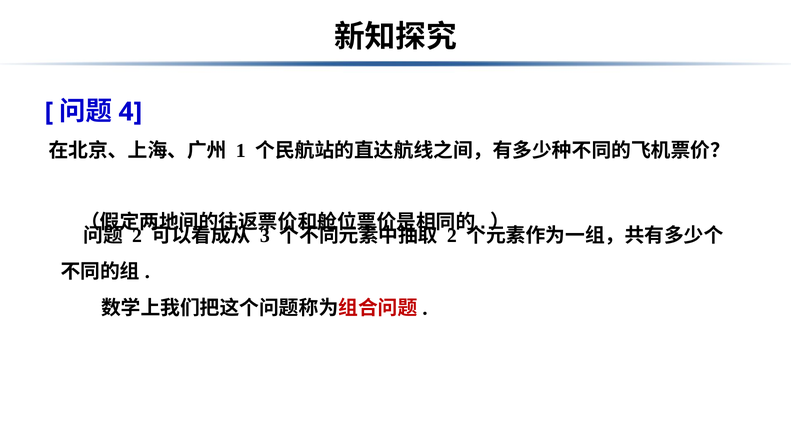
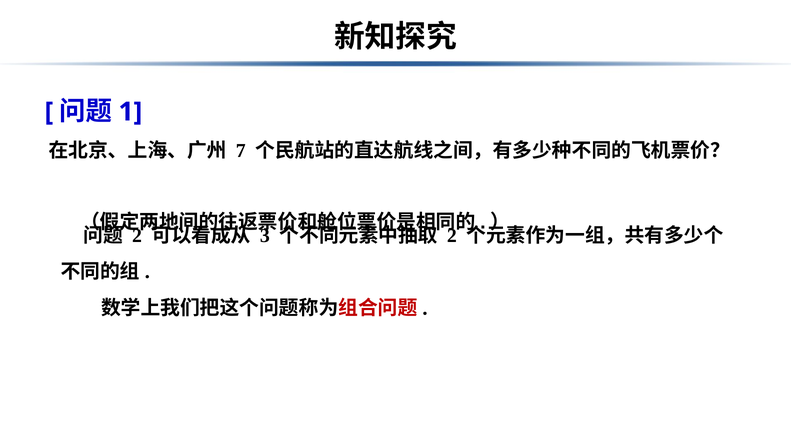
4: 4 -> 1 (130, 112)
1: 1 -> 7 (241, 151)
